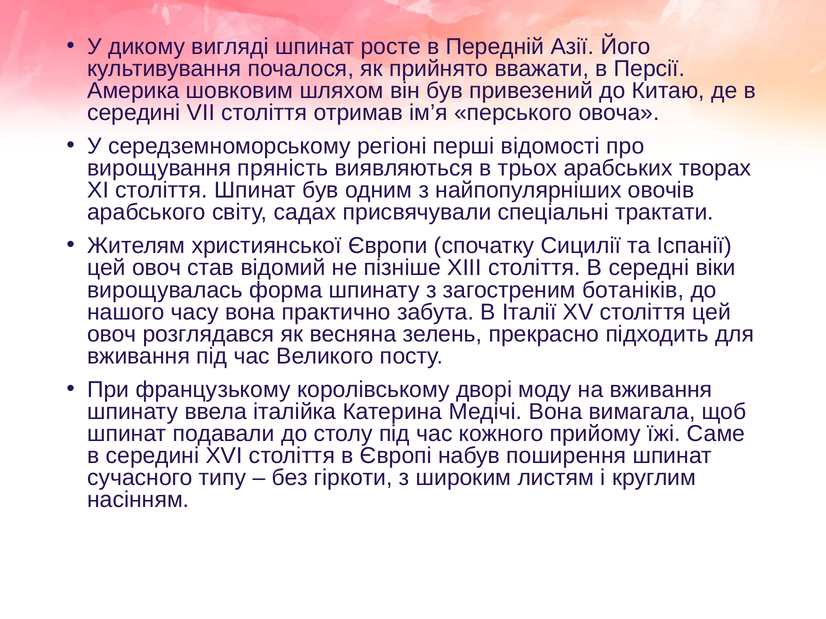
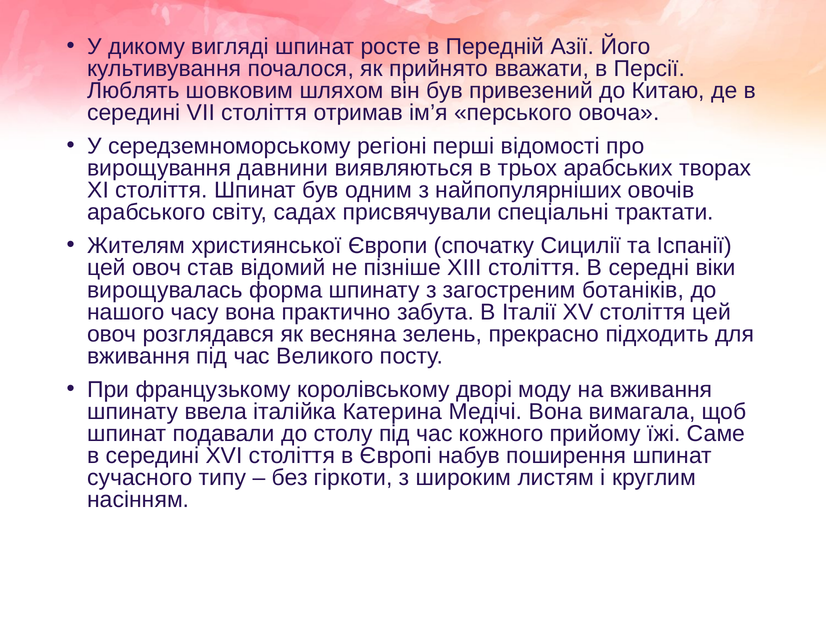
Америка: Америка -> Люблять (133, 91)
пряність: пряність -> давнини (283, 168)
